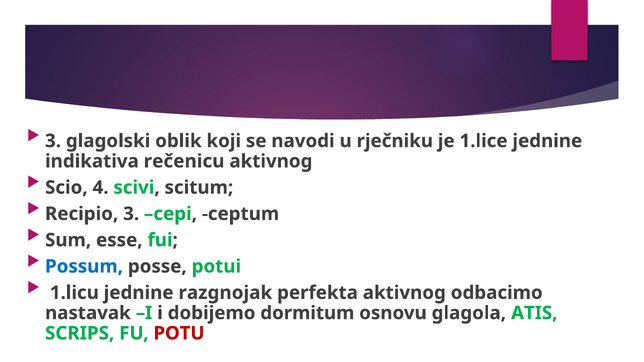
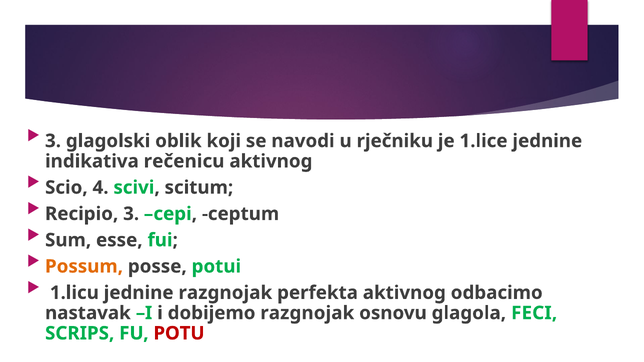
Possum colour: blue -> orange (84, 267)
dobijemo dormitum: dormitum -> razgnojak (307, 313)
ATIS: ATIS -> FECI (534, 313)
